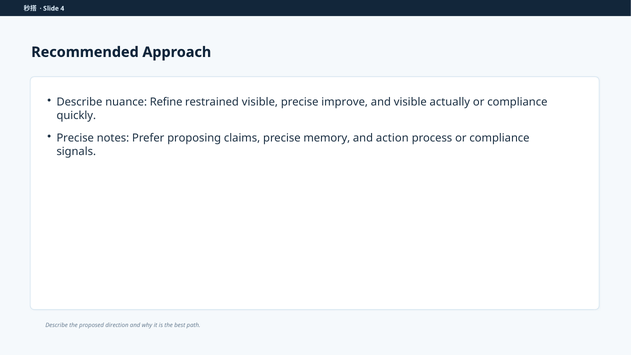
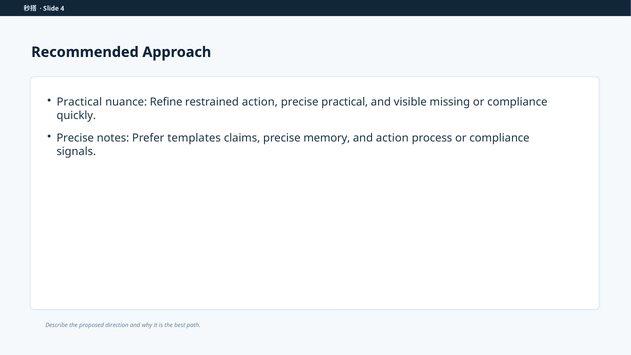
Describe: Describe -> Practical (79, 102)
restrained visible: visible -> action (260, 102)
precise improve: improve -> practical (345, 102)
actually: actually -> missing (450, 102)
proposing: proposing -> templates (194, 138)
